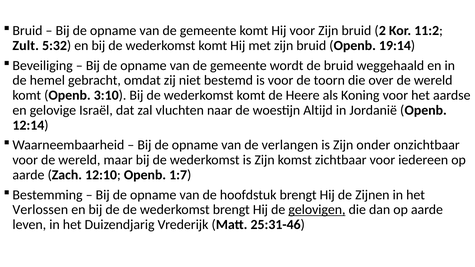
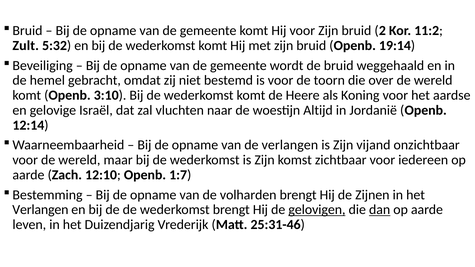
onder: onder -> vijand (373, 145)
hoofdstuk: hoofdstuk -> volharden (248, 195)
Verlossen: Verlossen -> Verlangen (40, 210)
dan underline: none -> present (380, 210)
